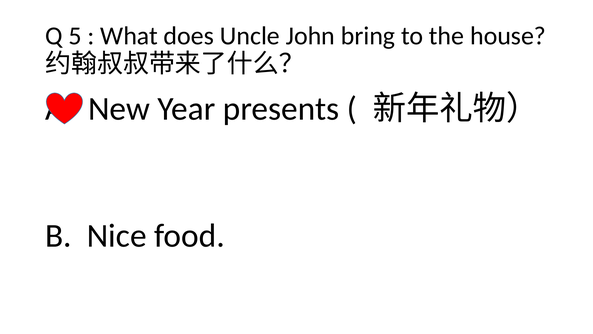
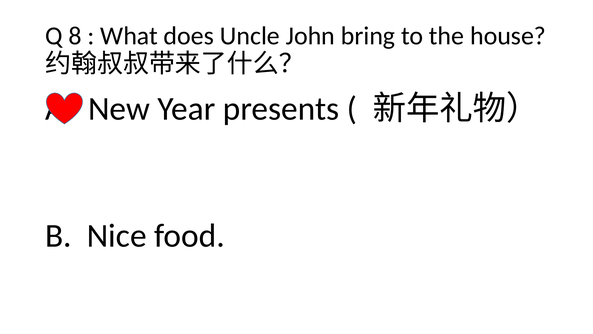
5: 5 -> 8 (75, 36)
